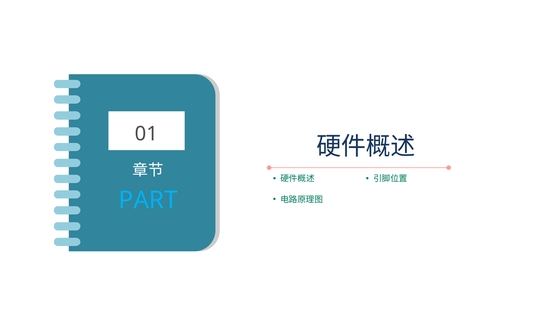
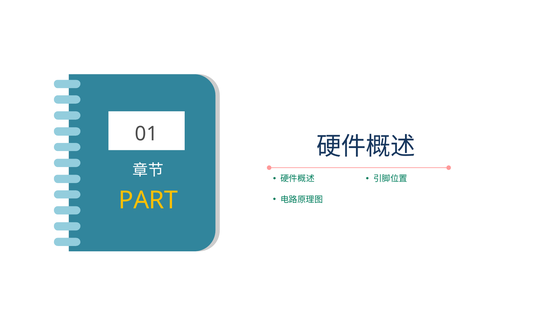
PART colour: light blue -> yellow (148, 200)
